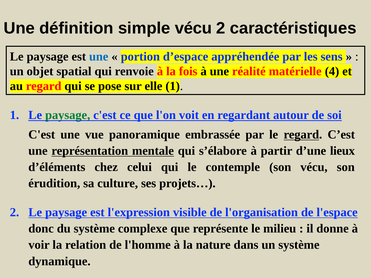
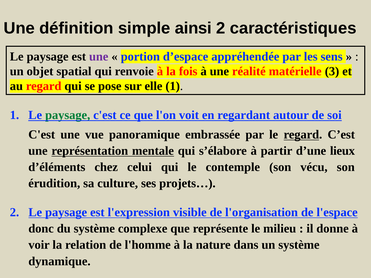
simple vécu: vécu -> ainsi (193, 28)
une colour: blue -> purple (99, 56)
4: 4 -> 3 (332, 71)
